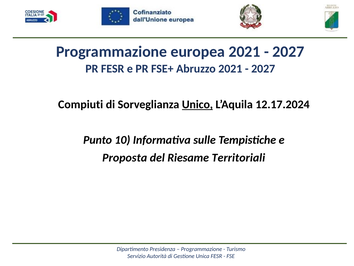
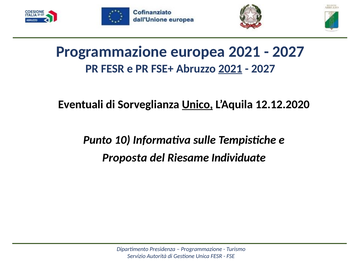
2021 underline: none -> present (230, 68)
Compiuti: Compiuti -> Eventuali (81, 104)
12.17.2024: 12.17.2024 -> 12.12.2020 (283, 104)
Territoriali: Territoriali -> Individuate (239, 157)
